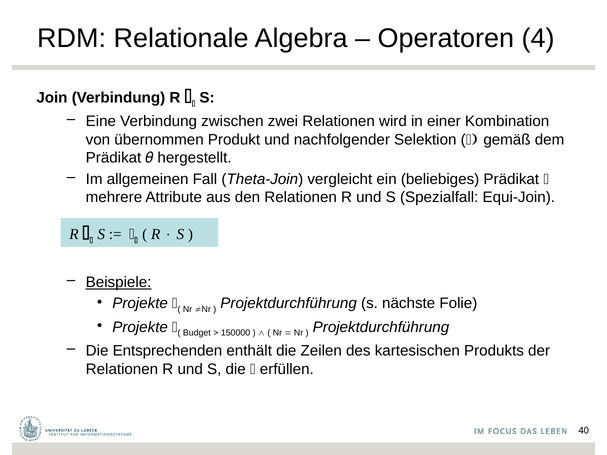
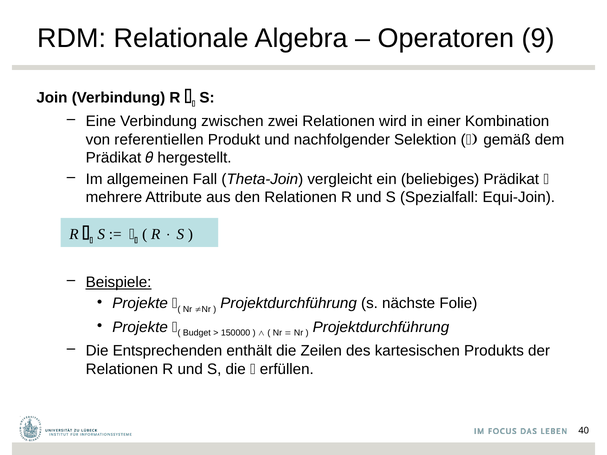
4: 4 -> 9 (538, 38)
übernommen: übernommen -> referentiellen (159, 140)
